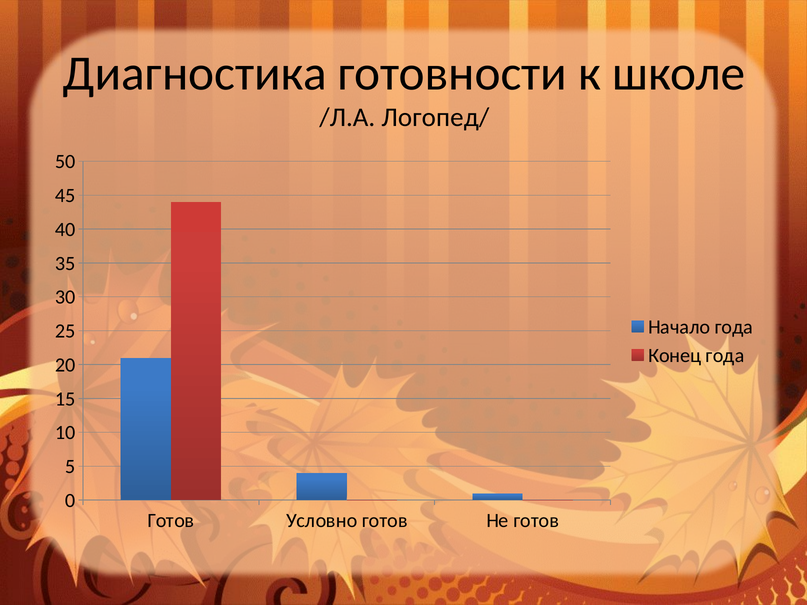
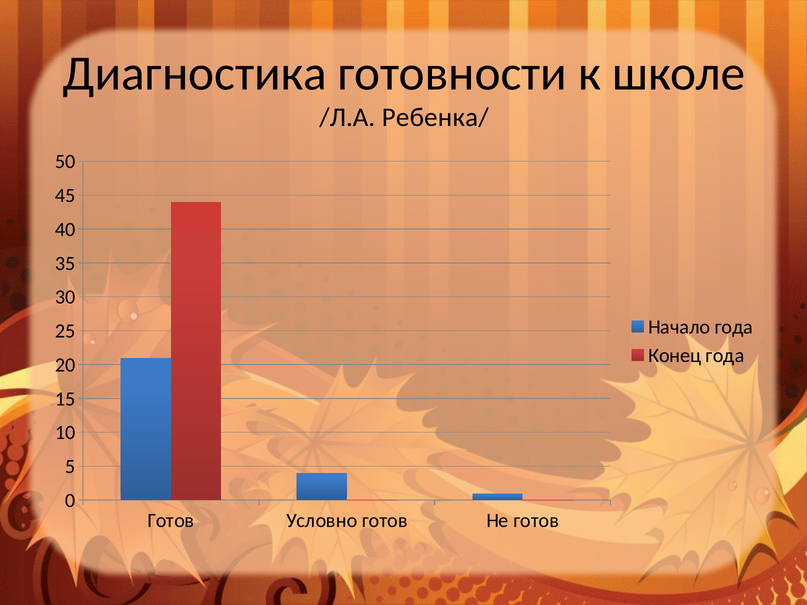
Логопед/: Логопед/ -> Ребенка/ (435, 118)
